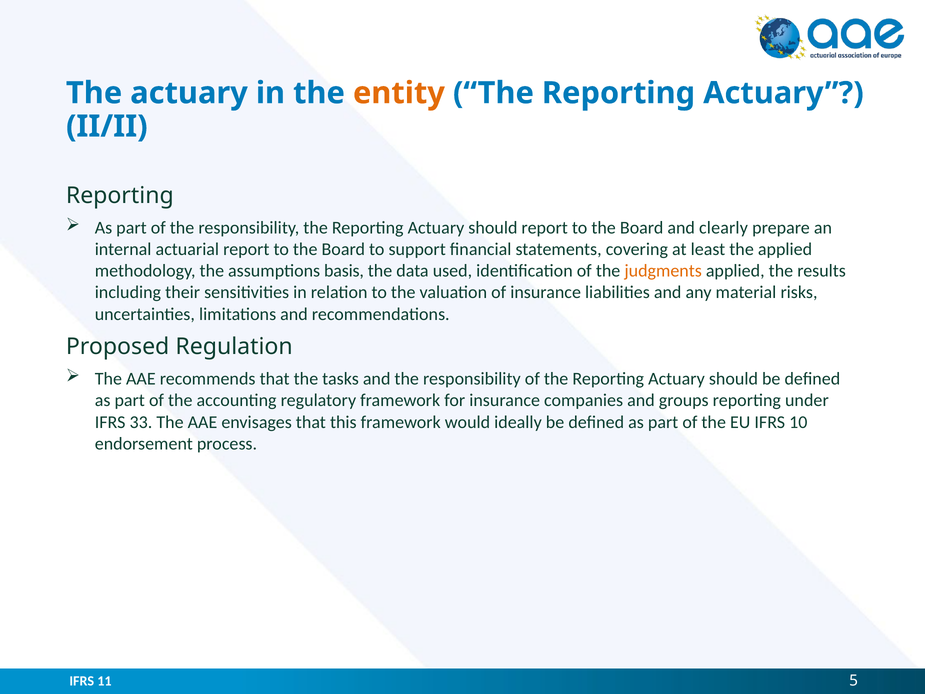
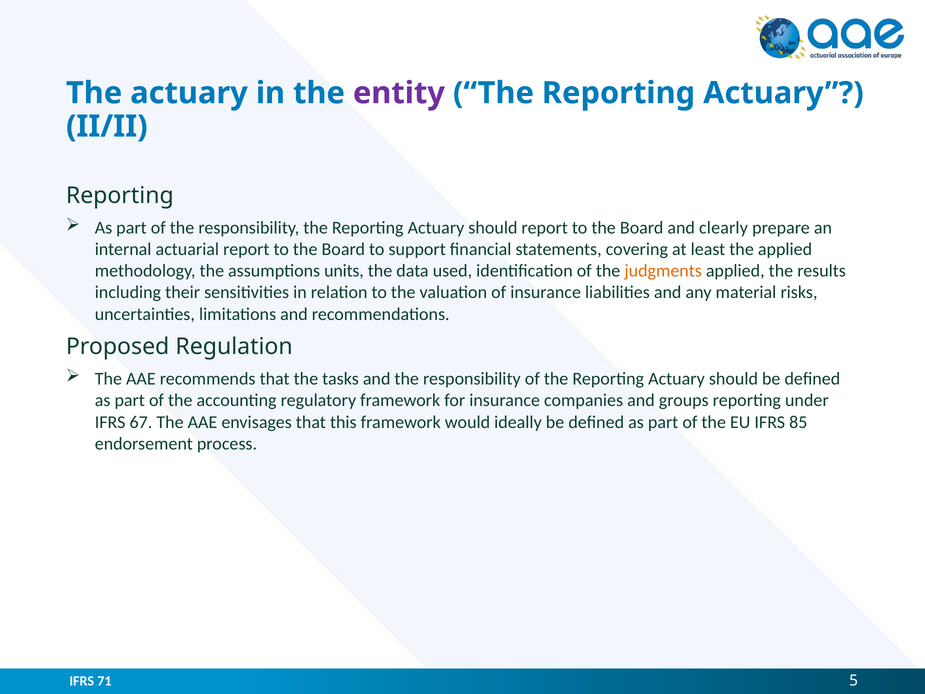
entity colour: orange -> purple (399, 93)
basis: basis -> units (344, 271)
33: 33 -> 67 (141, 422)
10: 10 -> 85 (798, 422)
11: 11 -> 71 (104, 681)
